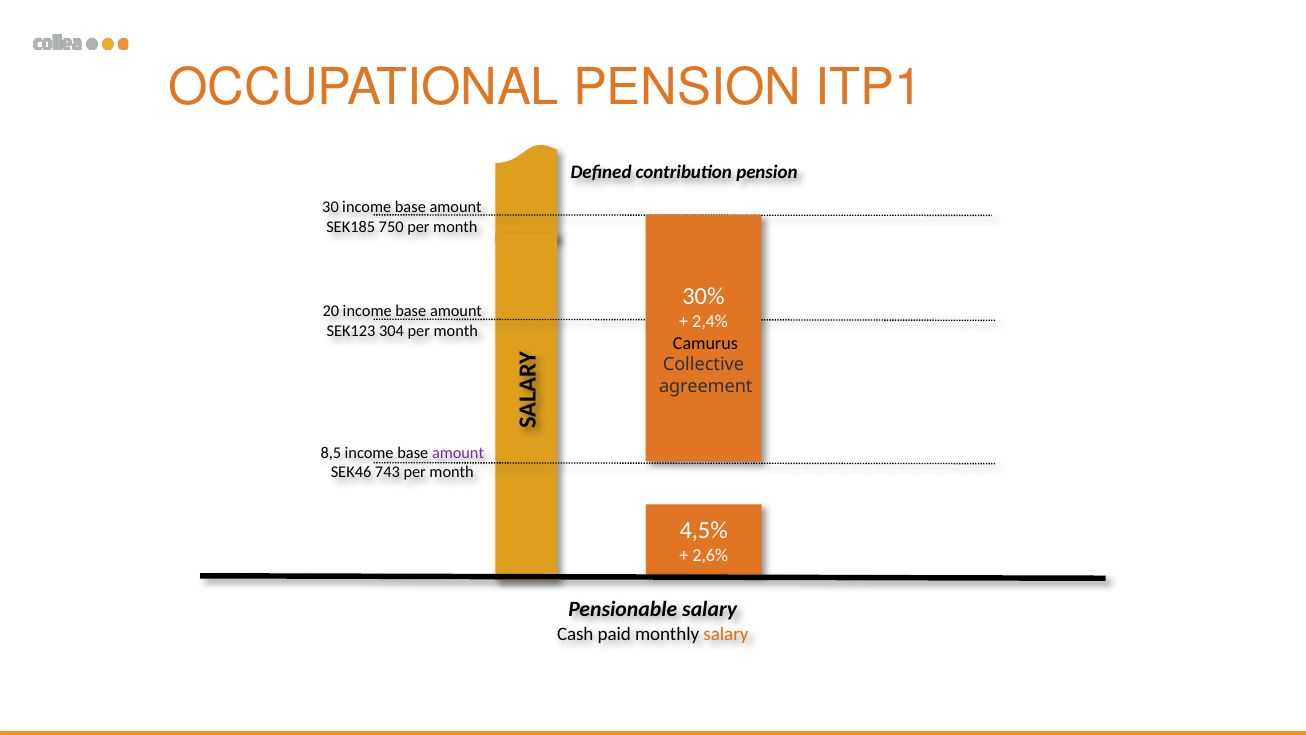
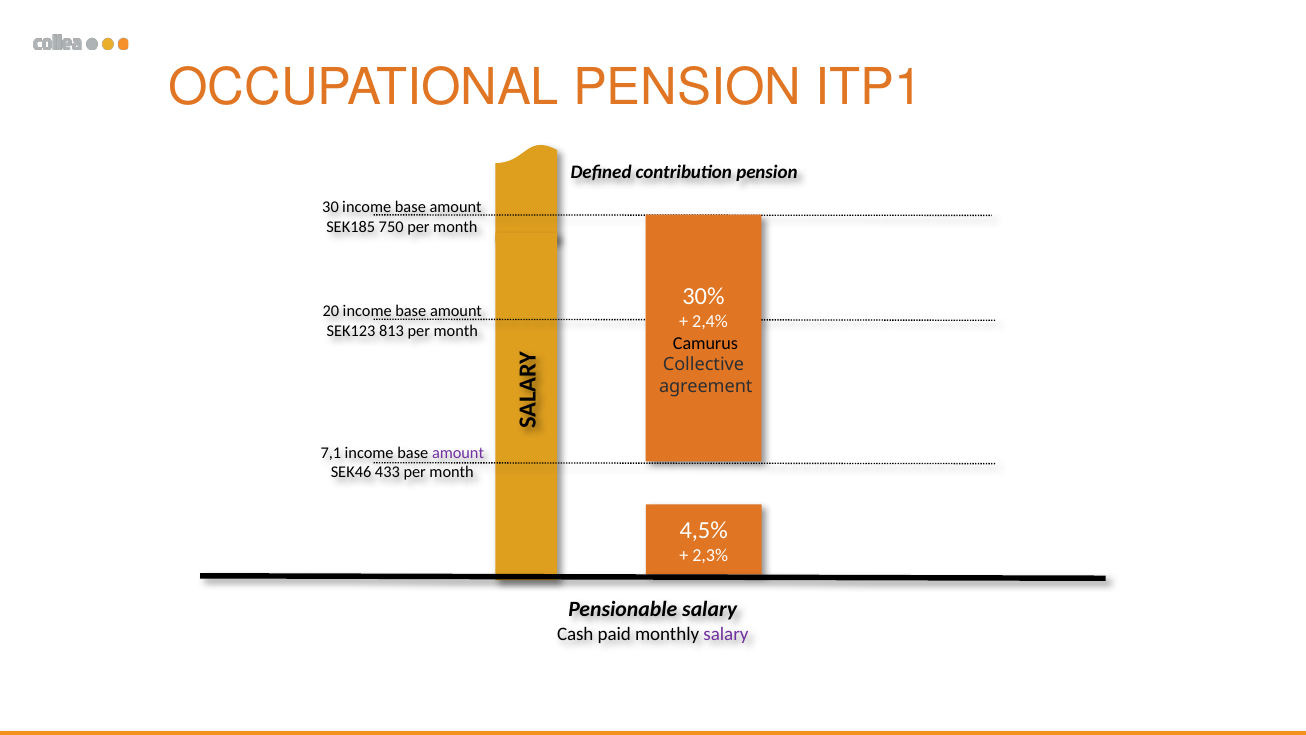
304: 304 -> 813 (392, 331)
8,5: 8,5 -> 7,1 (331, 452)
743: 743 -> 433 (387, 472)
2,6%: 2,6% -> 2,3% (710, 555)
salary colour: orange -> purple (726, 634)
